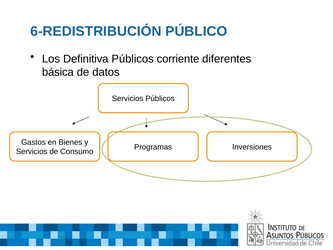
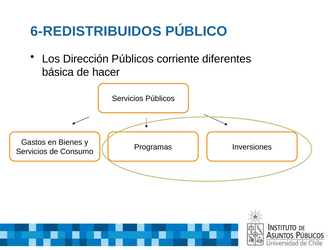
6-REDISTRIBUCIÓN: 6-REDISTRIBUCIÓN -> 6-REDISTRIBUIDOS (96, 31)
Definitiva: Definitiva -> Dirección (86, 59)
datos: datos -> hacer (106, 72)
